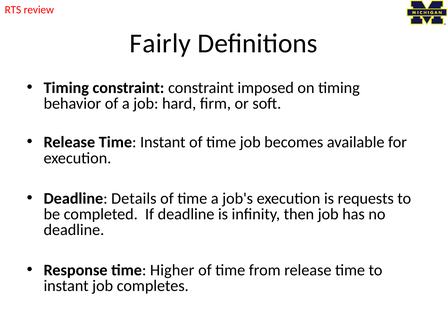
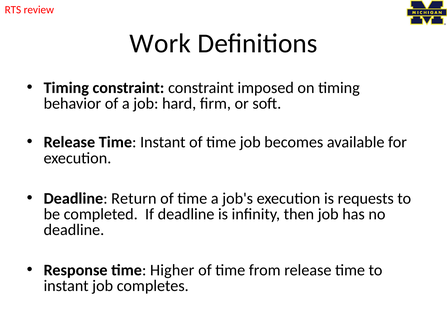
Fairly: Fairly -> Work (160, 43)
Details: Details -> Return (134, 198)
